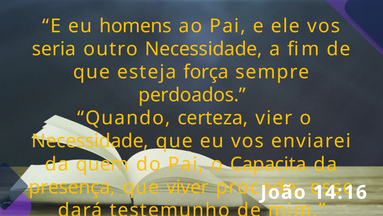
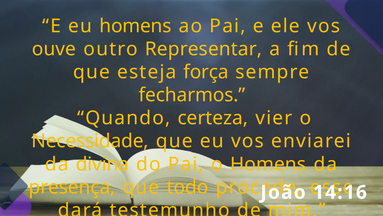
seria: seria -> ouve (54, 49)
outro Necessidade: Necessidade -> Representar (203, 49)
perdoados: perdoados -> fecharmos (192, 95)
quem: quem -> divina (102, 164)
o Capacita: Capacita -> Homens (268, 164)
viver: viver -> todo (188, 187)
